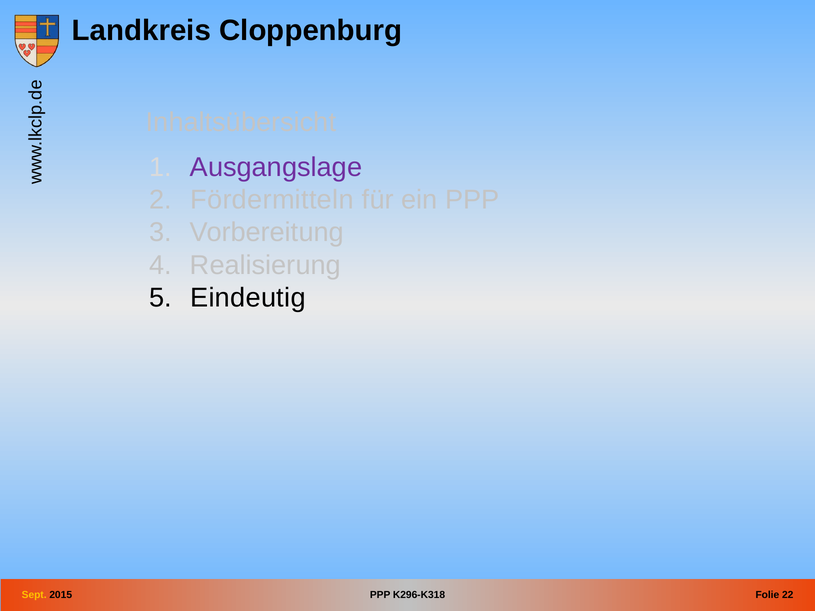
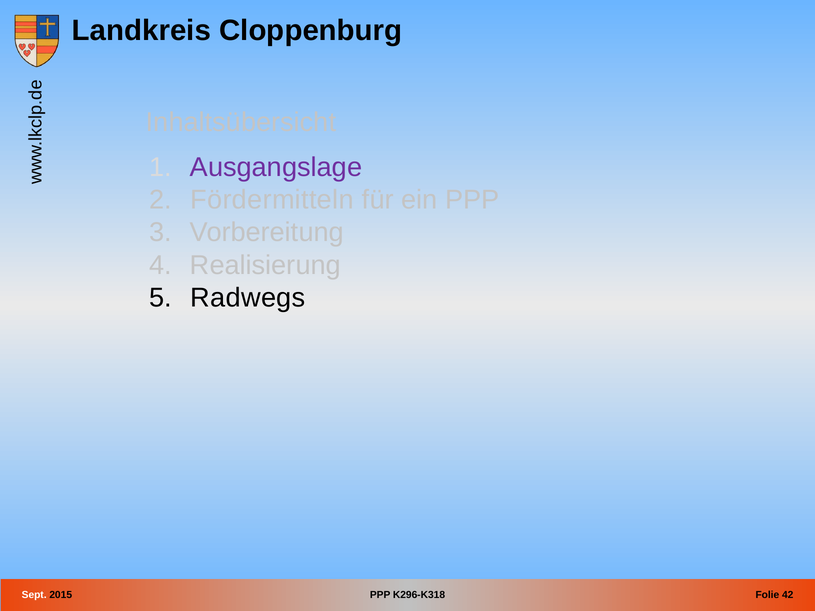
Eindeutig: Eindeutig -> Radwegs (248, 298)
Sept colour: yellow -> white (34, 595)
22: 22 -> 42 (788, 595)
